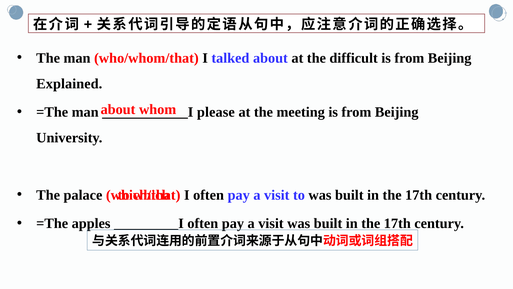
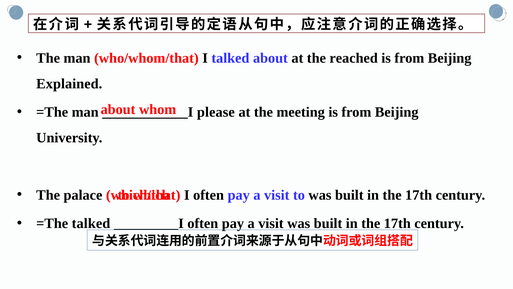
difficult: difficult -> reached (354, 58)
=The apples: apples -> talked (91, 223)
